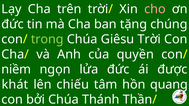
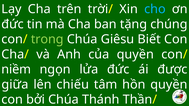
cho colour: pink -> light blue (155, 9)
Trời: Trời -> Biết (149, 39)
khát: khát -> giữa (15, 85)
hồn quang: quang -> quyền (169, 85)
